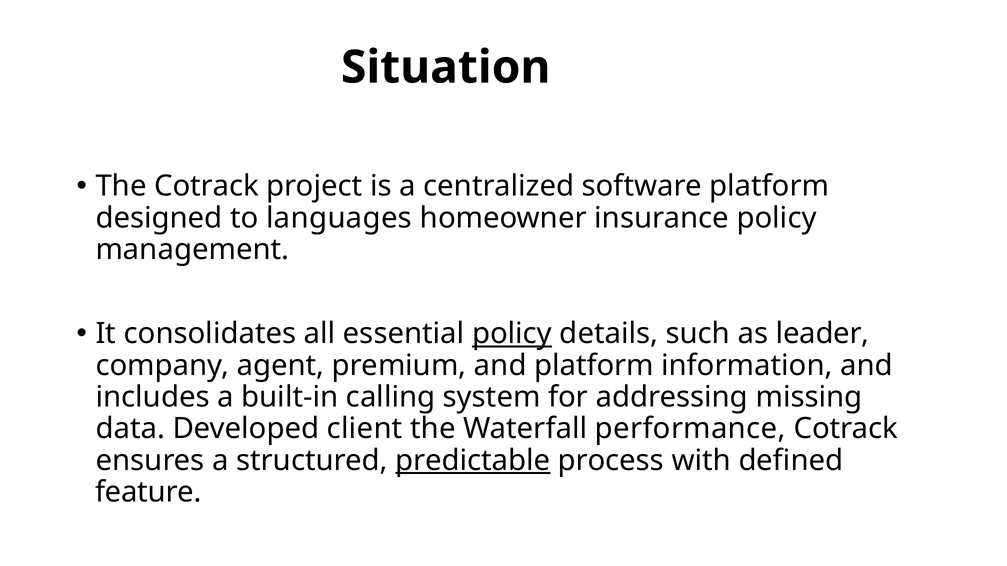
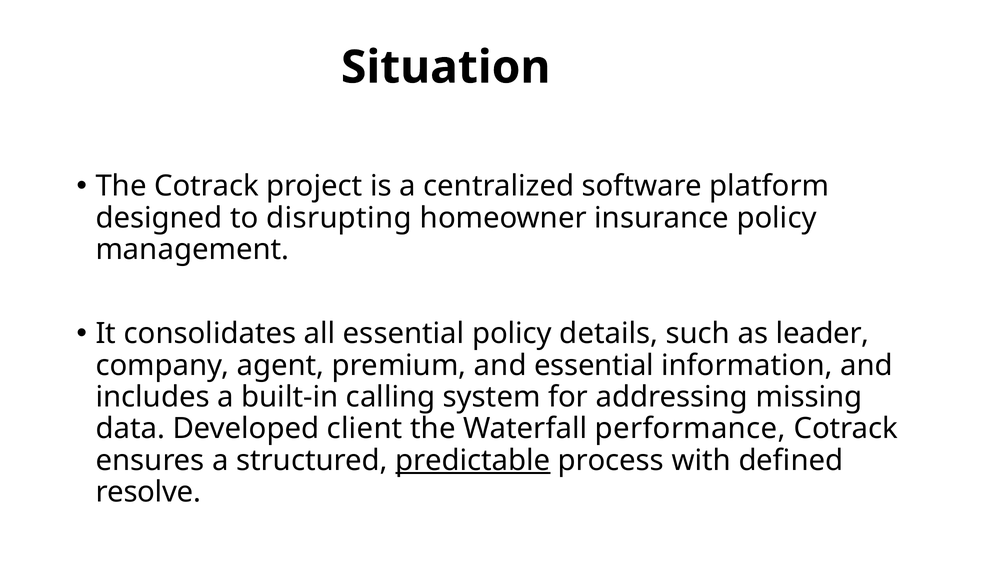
languages: languages -> disrupting (339, 218)
policy underline: present -> none (512, 334)
and platform: platform -> essential (594, 366)
feature: feature -> resolve (148, 492)
